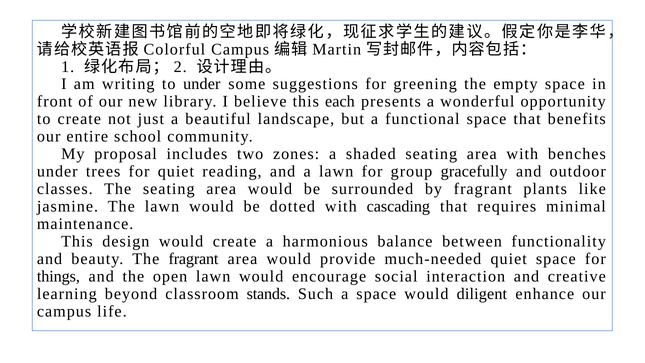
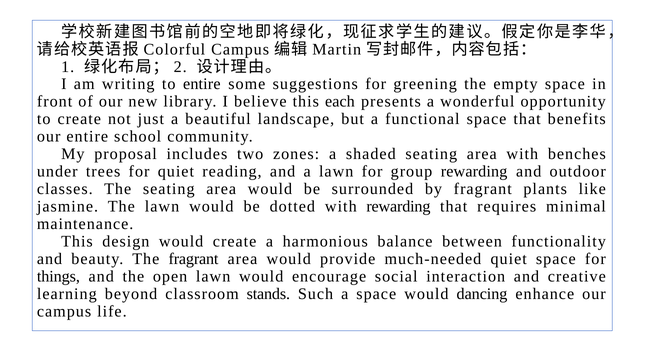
to under: under -> entire (202, 84)
group gracefully: gracefully -> rewarding (474, 171)
with cascading: cascading -> rewarding (398, 206)
diligent: diligent -> dancing (482, 294)
